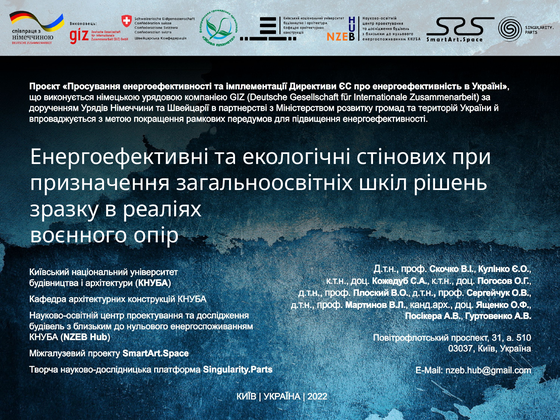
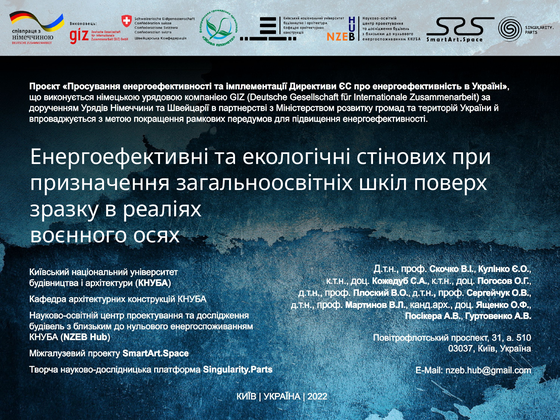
рішень: рішень -> поверх (450, 183)
опір: опір -> осях (157, 235)
